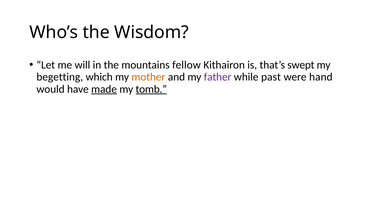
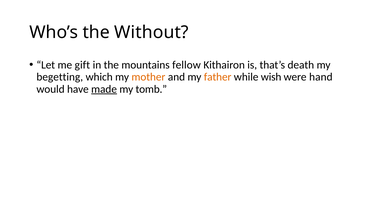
Wisdom: Wisdom -> Without (151, 32)
will: will -> gift (82, 65)
swept: swept -> death (301, 65)
father colour: purple -> orange (218, 77)
past: past -> wish (271, 77)
tomb underline: present -> none (151, 89)
